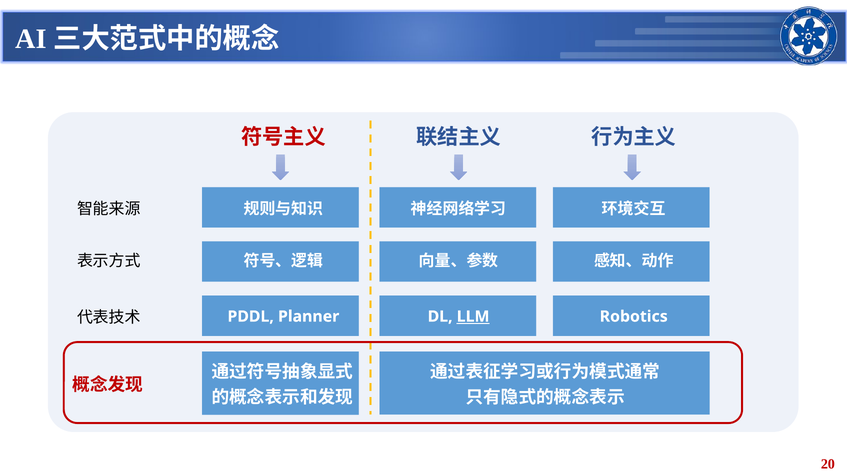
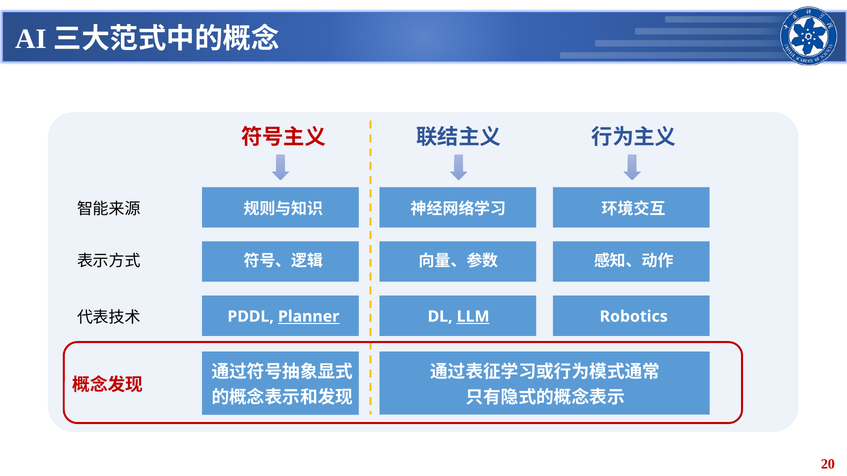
Planner underline: none -> present (309, 317)
